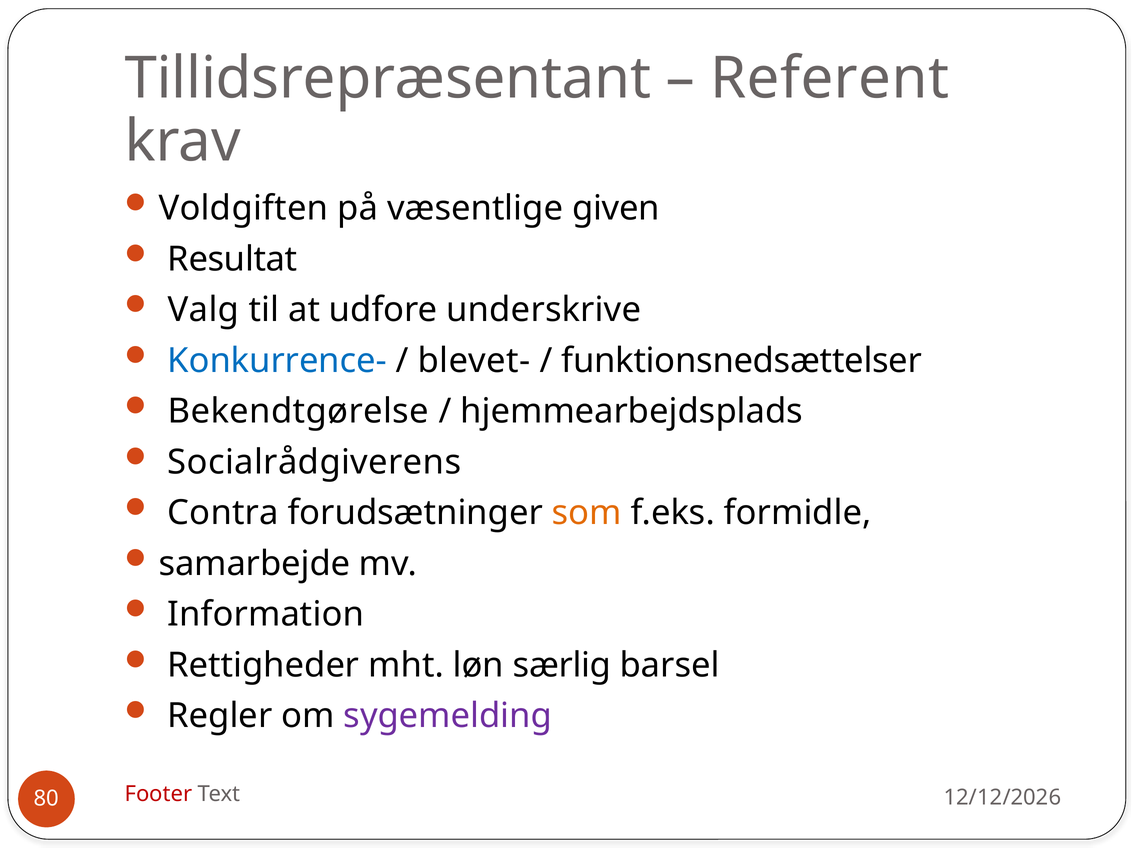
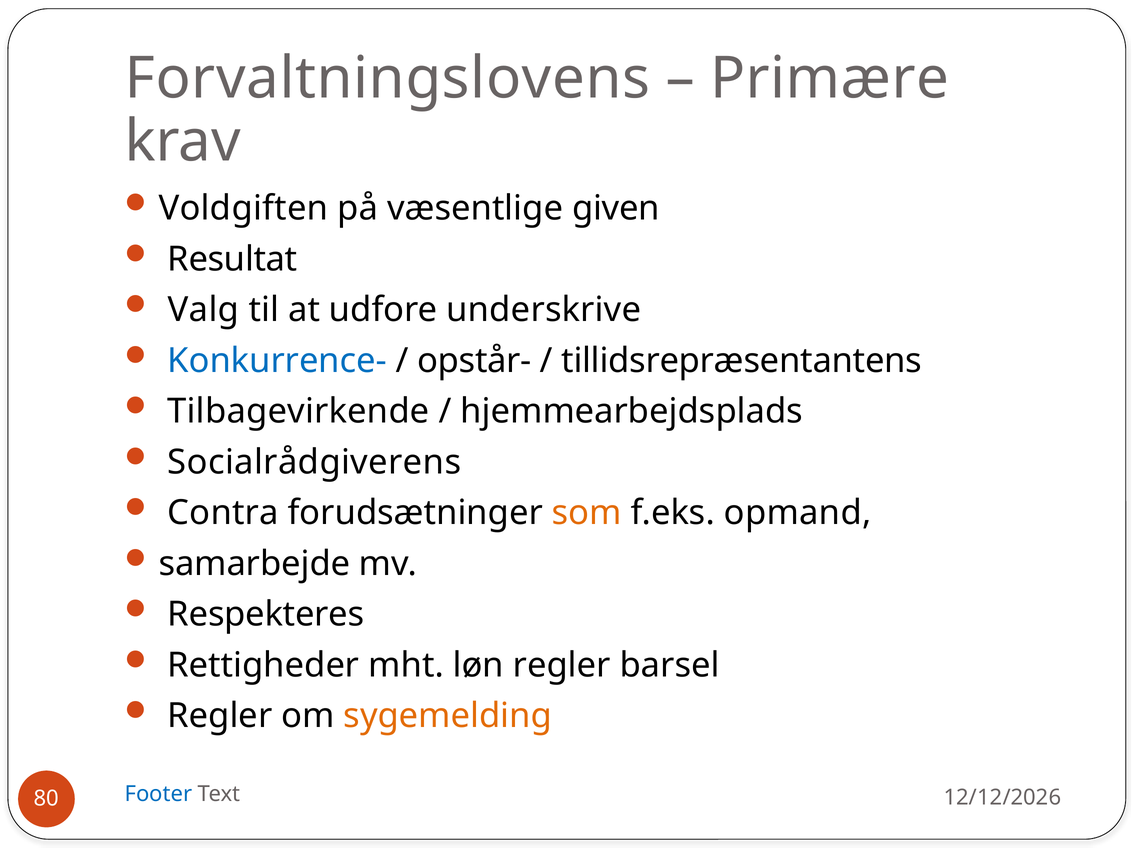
Tillidsrepræsentant: Tillidsrepræsentant -> Forvaltningslovens (387, 79)
Referent: Referent -> Primære (830, 79)
blevet-: blevet- -> opstår- (474, 361)
funktionsnedsættelser: funktionsnedsættelser -> tillidsrepræsentantens (742, 361)
Bekendtgørelse: Bekendtgørelse -> Tilbagevirkende (299, 411)
formidle: formidle -> opmand (798, 513)
Information: Information -> Respekteres (266, 614)
løn særlig: særlig -> regler (562, 665)
sygemelding colour: purple -> orange (448, 716)
Footer colour: red -> blue (158, 794)
